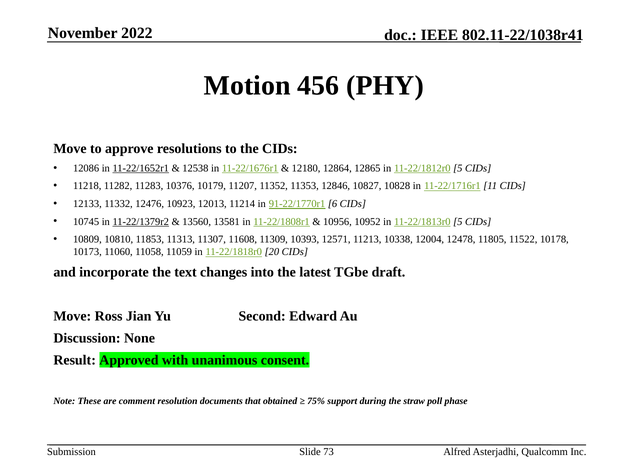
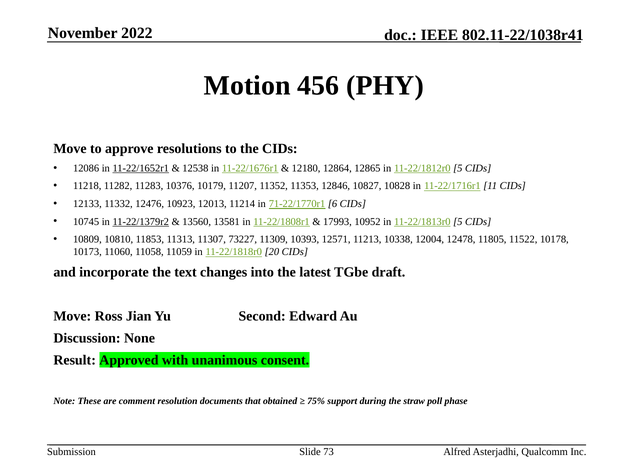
91-22/1770r1: 91-22/1770r1 -> 71-22/1770r1 (297, 204)
10956: 10956 -> 17993 (337, 222)
11608: 11608 -> 73227 (243, 239)
